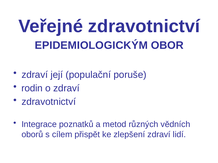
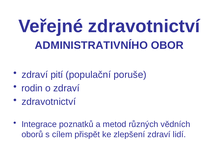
EPIDEMIOLOGICKÝM: EPIDEMIOLOGICKÝM -> ADMINISTRATIVNÍHO (91, 45)
její: její -> pití (57, 75)
